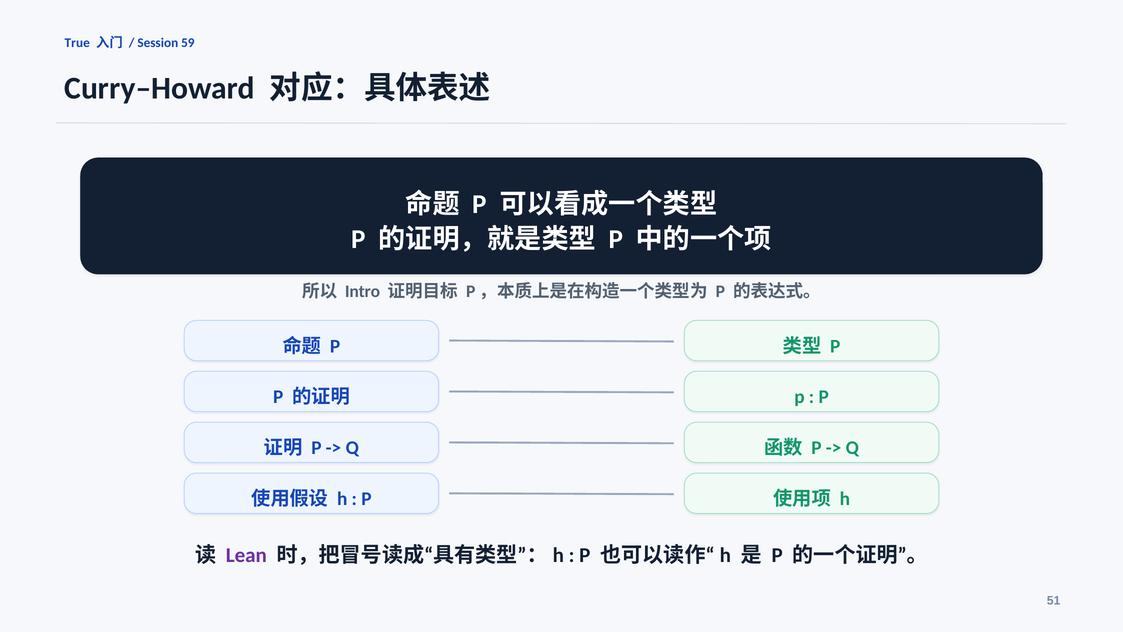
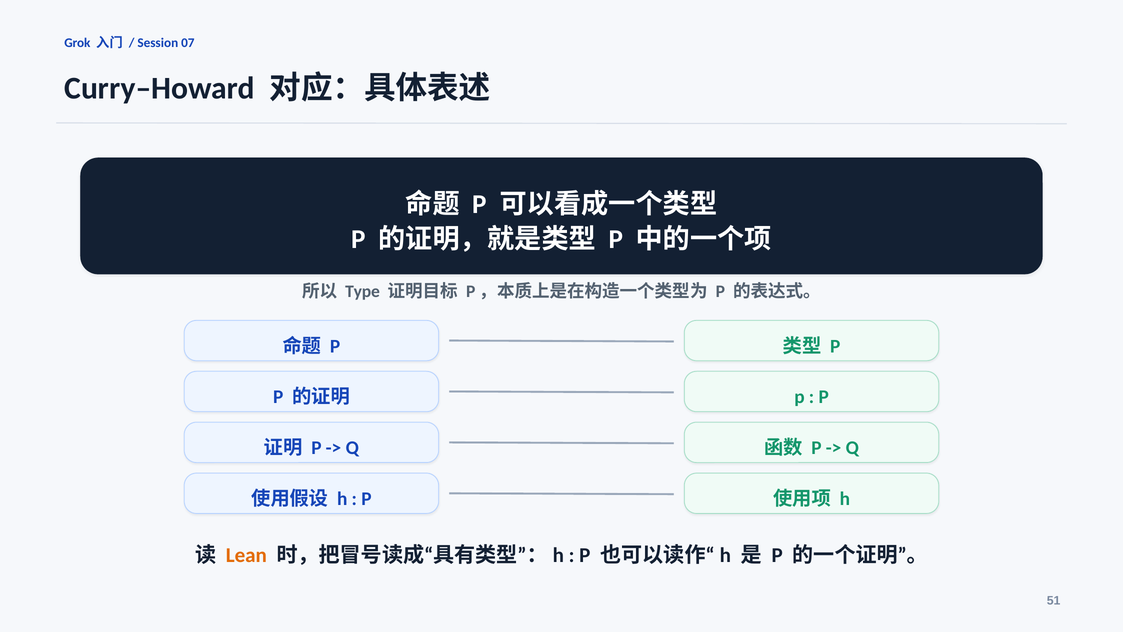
True: True -> Grok (77, 43)
59: 59 -> 07 (188, 43)
Intro: Intro -> Type (363, 291)
Lean colour: purple -> orange (246, 555)
